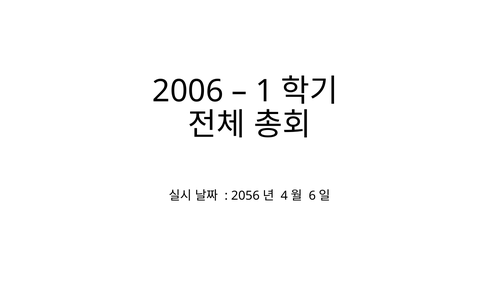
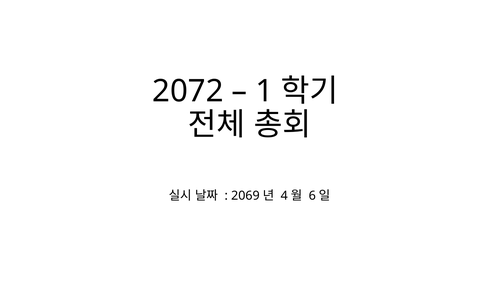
2006: 2006 -> 2072 (188, 91)
2056: 2056 -> 2069 (245, 195)
